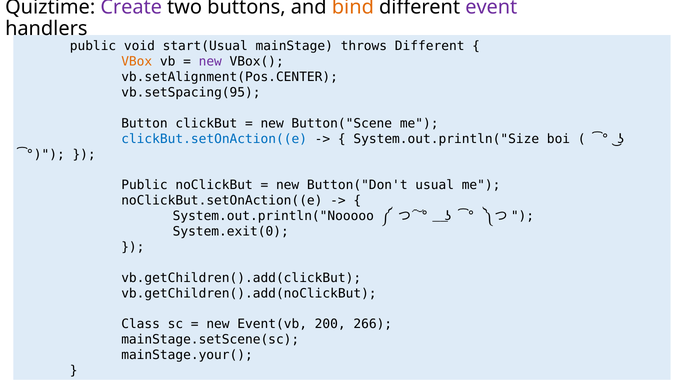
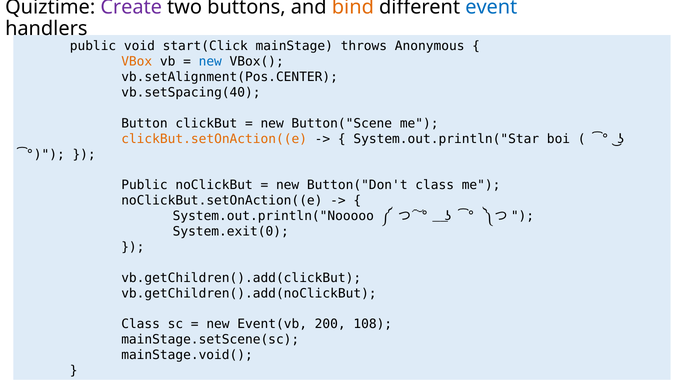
event colour: purple -> blue (491, 7)
start(Usual: start(Usual -> start(Click (205, 46)
throws Different: Different -> Anonymous (430, 46)
new colour: purple -> blue (210, 62)
vb.setSpacing(95: vb.setSpacing(95 -> vb.setSpacing(40 (191, 93)
clickBut.setOnAction((e colour: blue -> orange (214, 139)
System.out.println("Size: System.out.println("Size -> System.out.println("Star (446, 139)
Button("Don't usual: usual -> class (435, 185)
266: 266 -> 108 (373, 324)
mainStage.your(: mainStage.your( -> mainStage.void( (187, 355)
